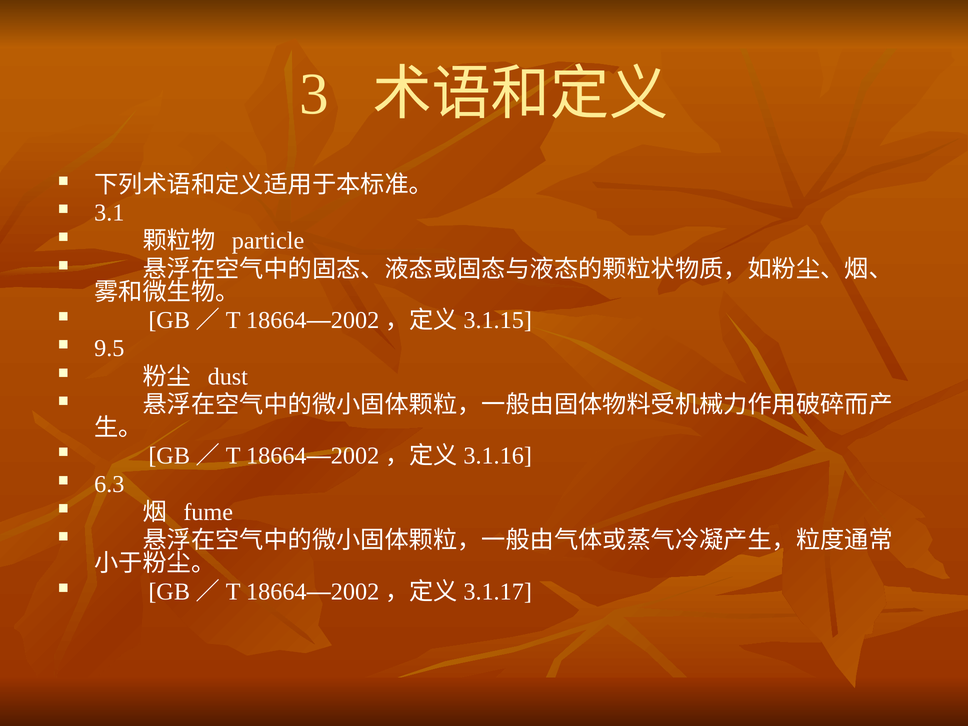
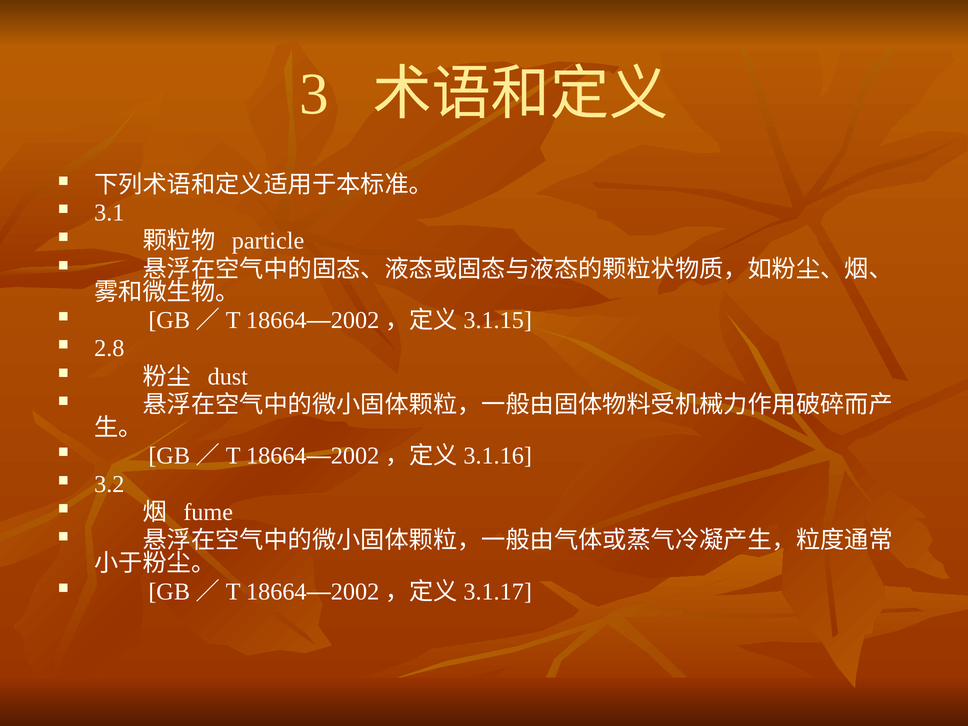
9.5: 9.5 -> 2.8 (109, 348)
6.3: 6.3 -> 3.2 (109, 484)
